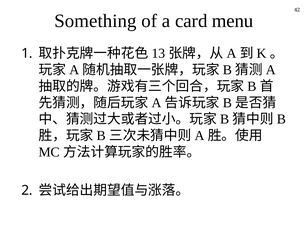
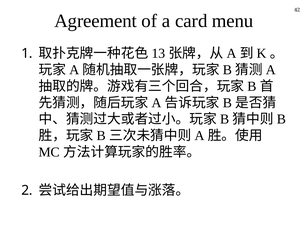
Something: Something -> Agreement (96, 21)
